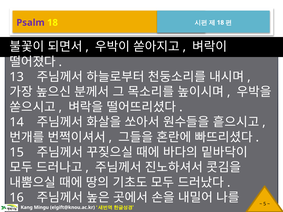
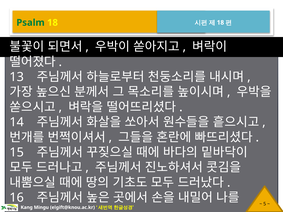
Psalm colour: purple -> green (31, 23)
